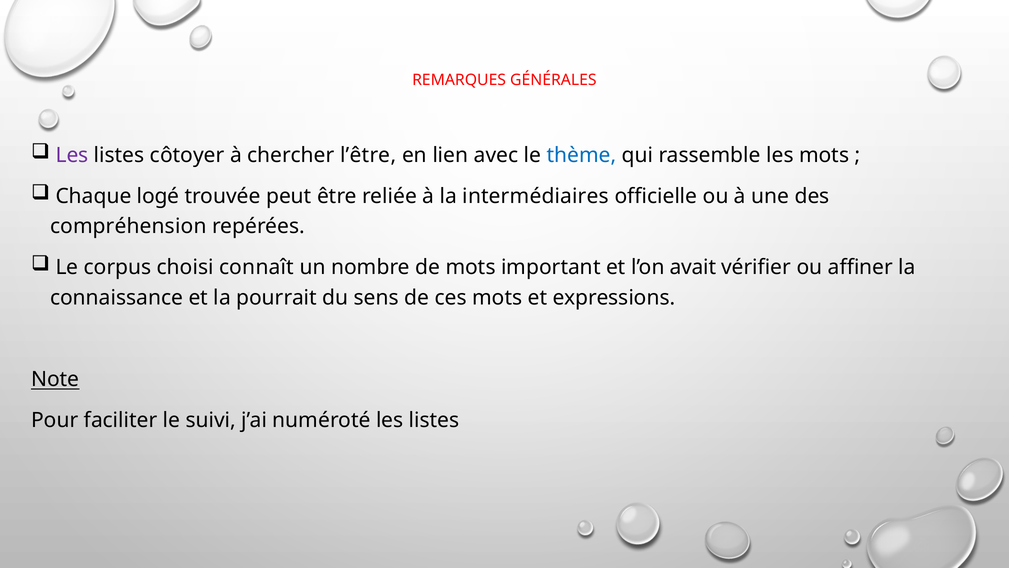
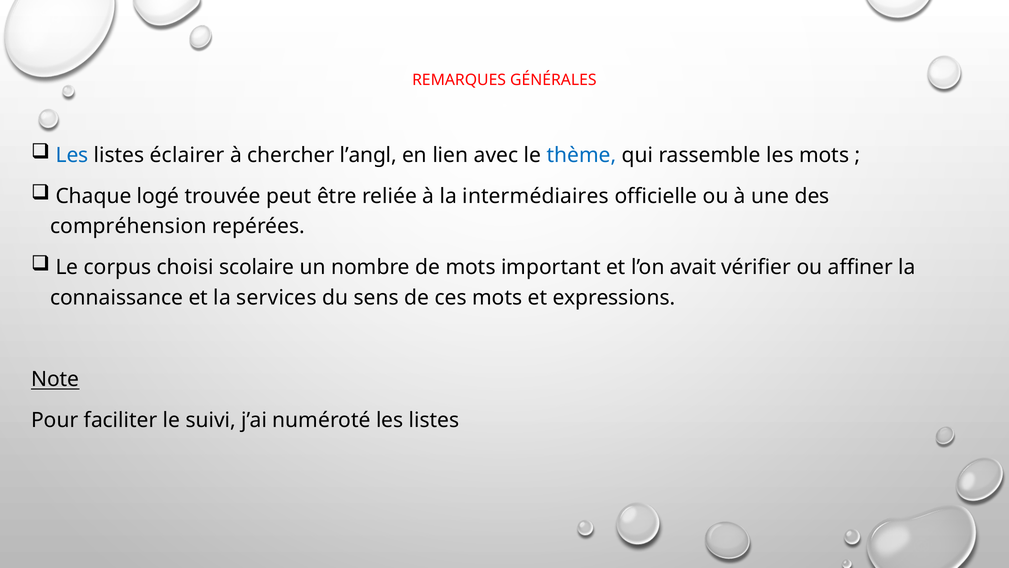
Les colour: purple -> blue (72, 155)
côtoyer: côtoyer -> éclairer (187, 155)
l’être: l’être -> l’angl (368, 155)
connaît: connaît -> scolaire (257, 267)
pourrait: pourrait -> services (276, 297)
